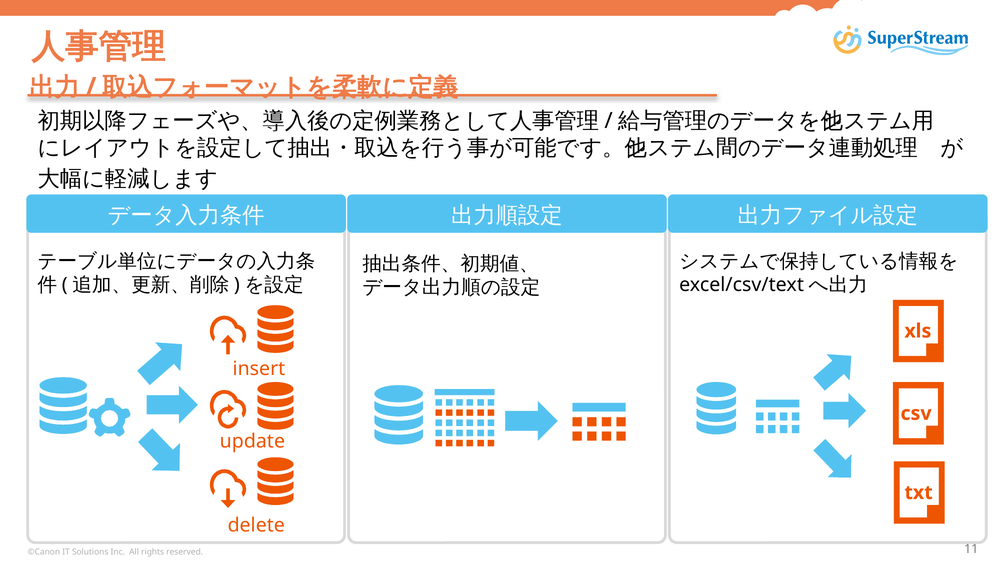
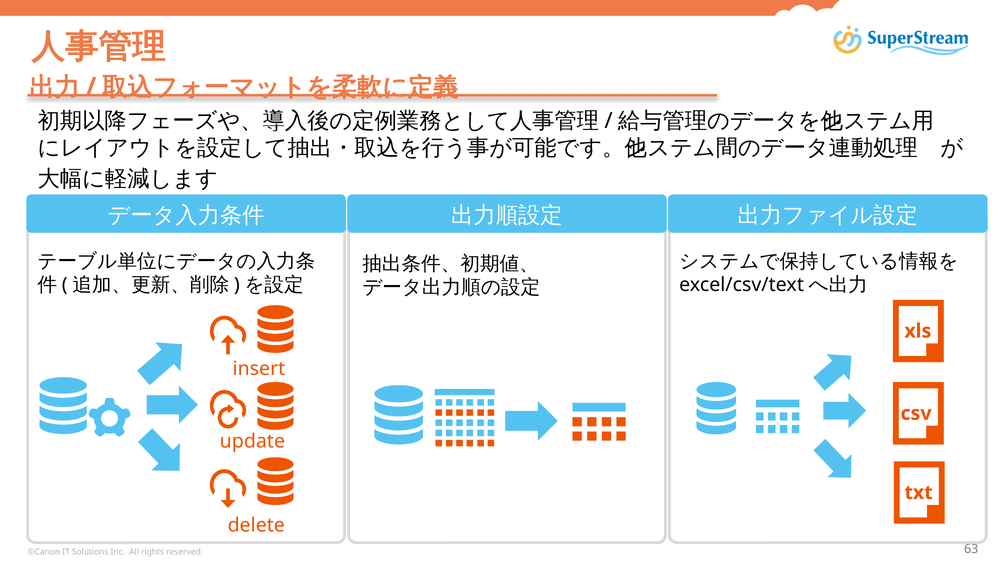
11: 11 -> 63 (971, 549)
